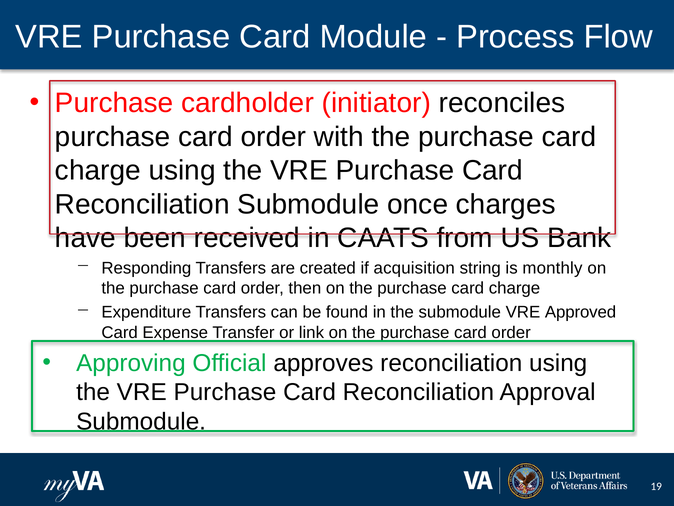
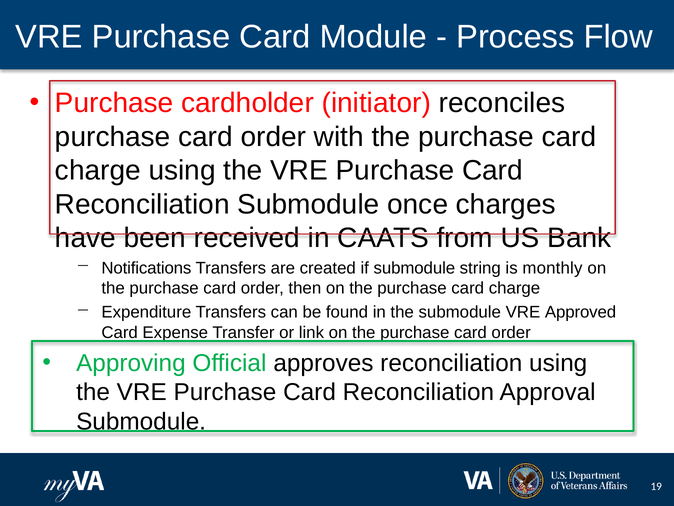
Responding: Responding -> Notifications (146, 268)
if acquisition: acquisition -> submodule (414, 268)
